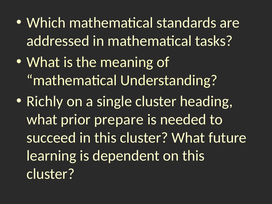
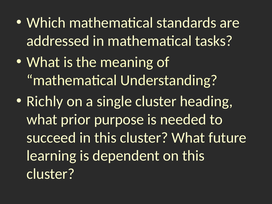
prepare: prepare -> purpose (119, 120)
